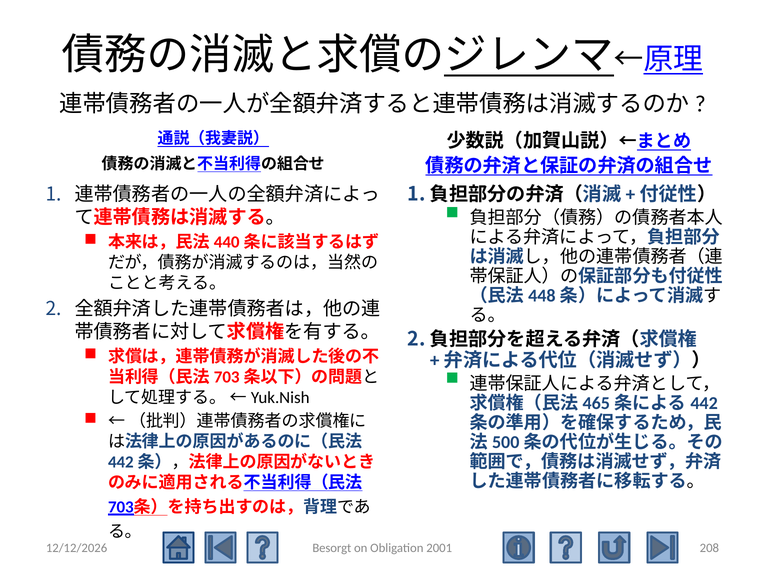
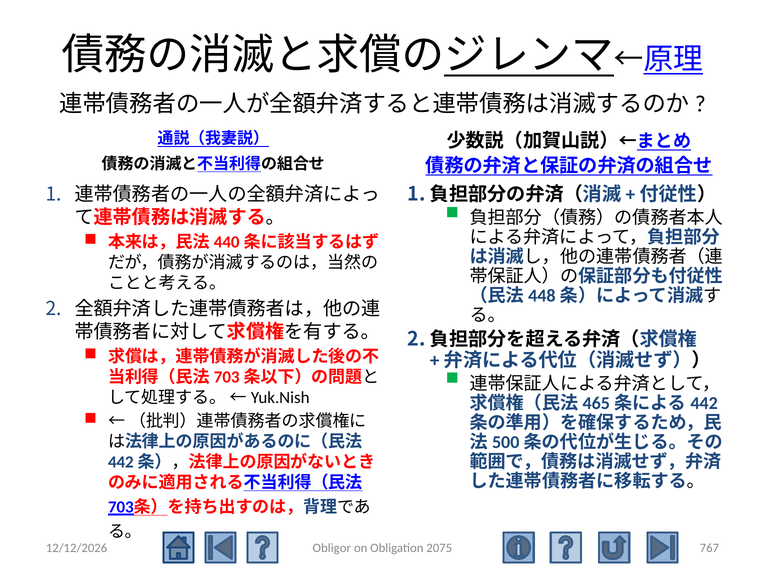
Besorgt: Besorgt -> Obligor (332, 548)
2001: 2001 -> 2075 (439, 548)
208: 208 -> 767 (709, 548)
